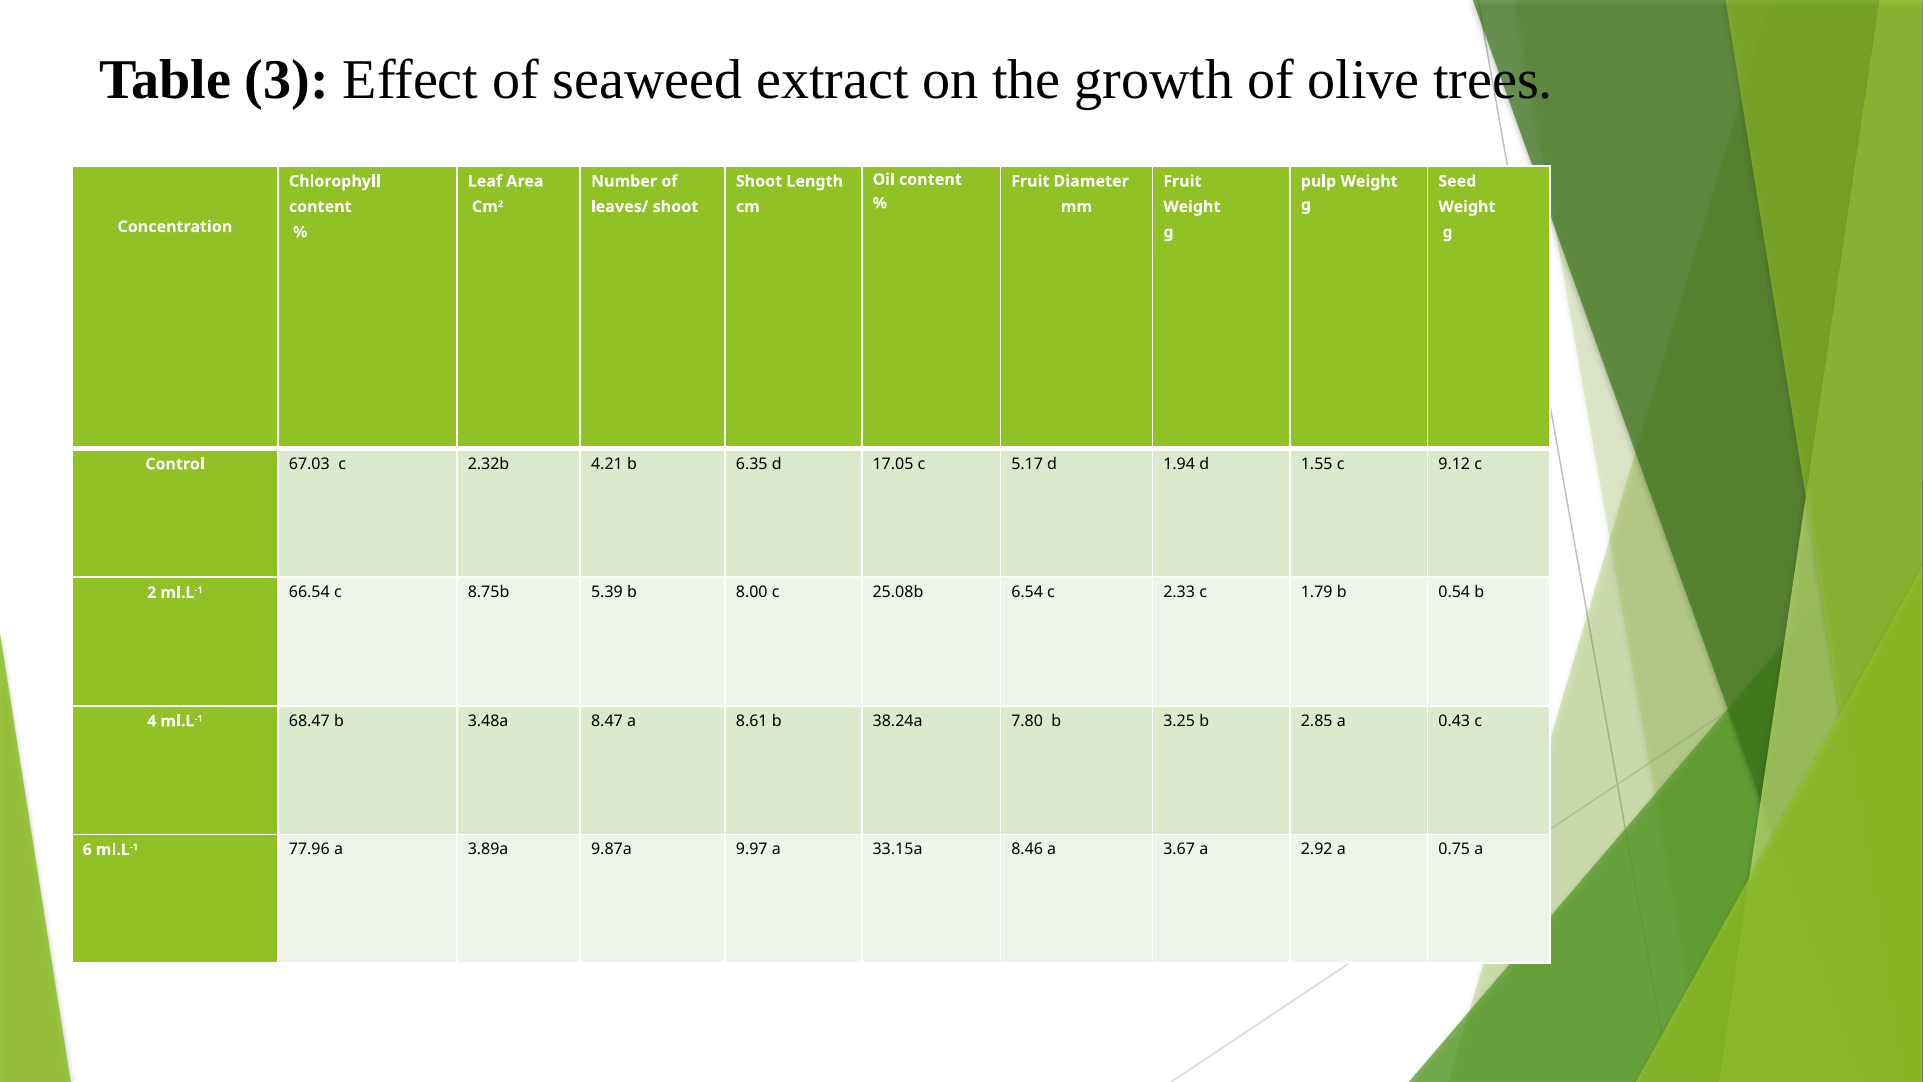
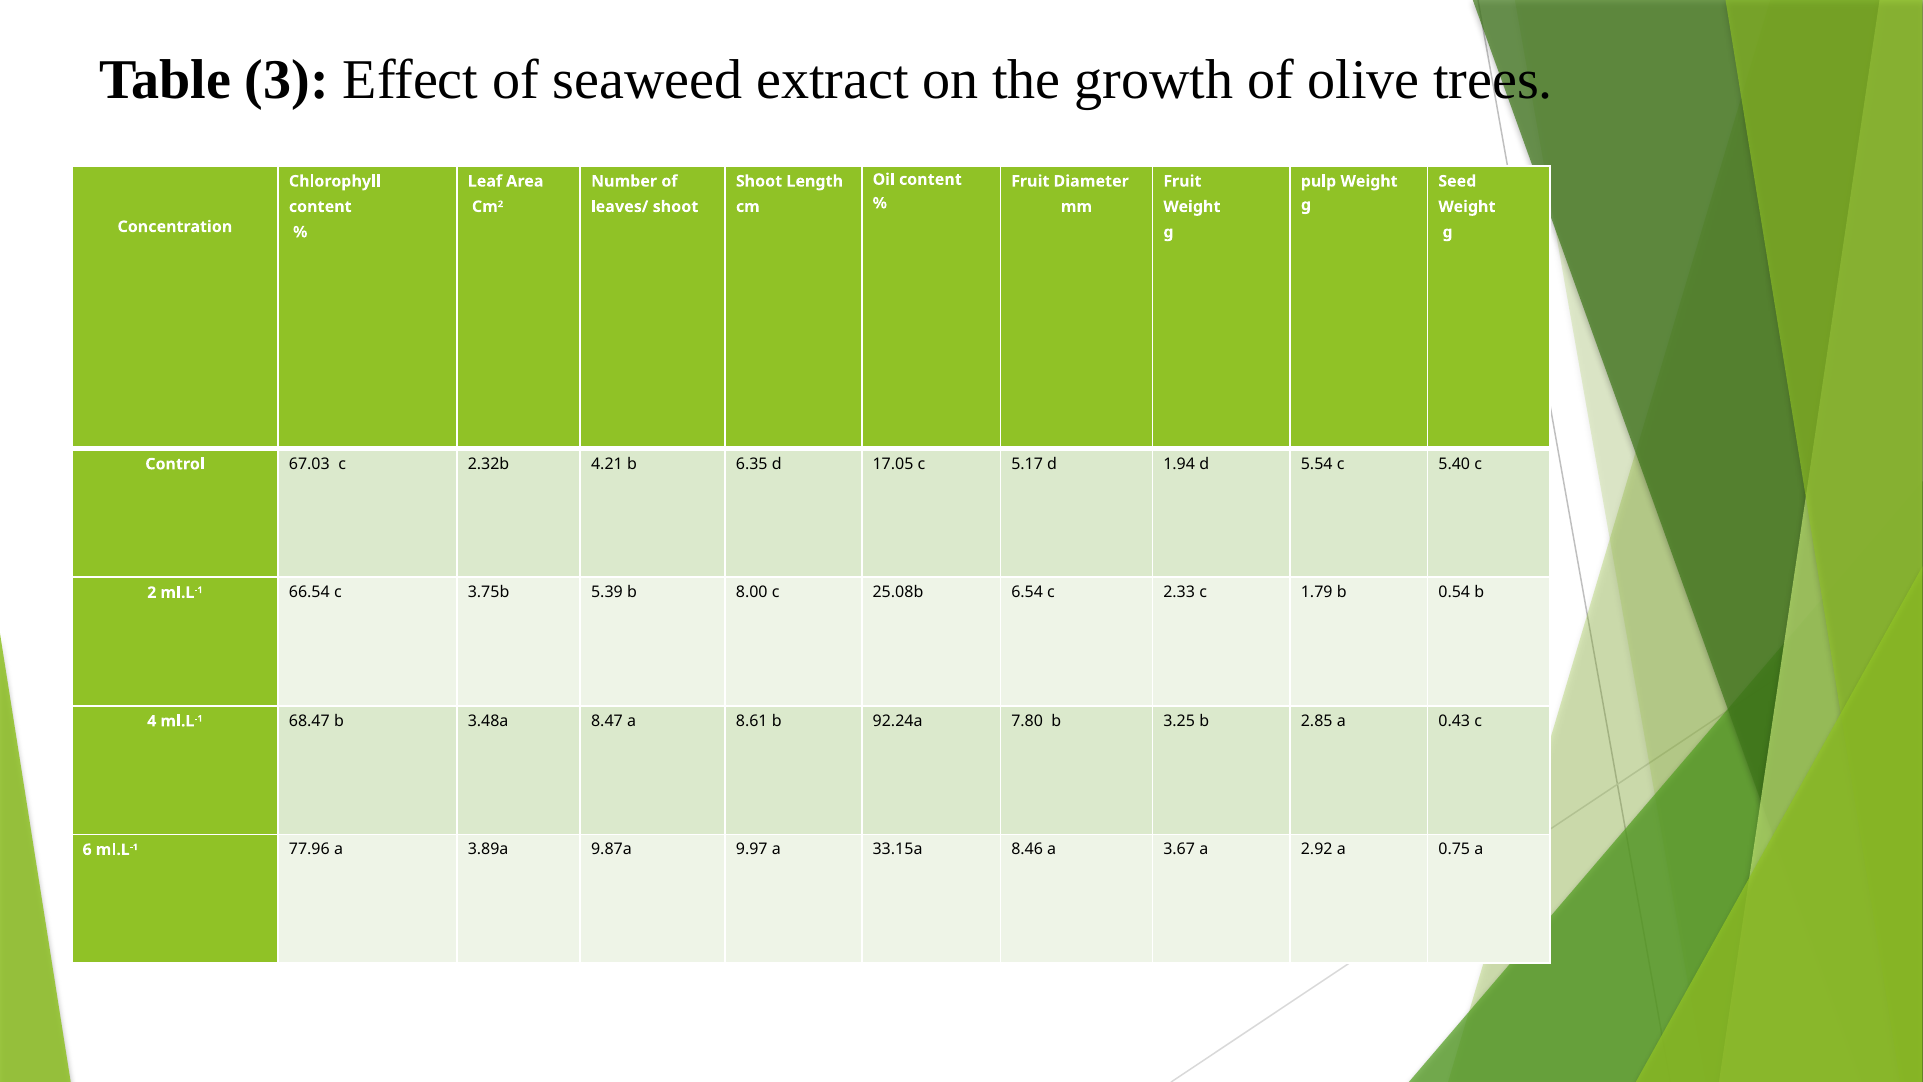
1.55: 1.55 -> 5.54 (1317, 464)
9.12: 9.12 -> 5.40 (1454, 464)
8.75b: 8.75b -> 3.75b (489, 592)
38.24a: 38.24a -> 92.24a (898, 721)
